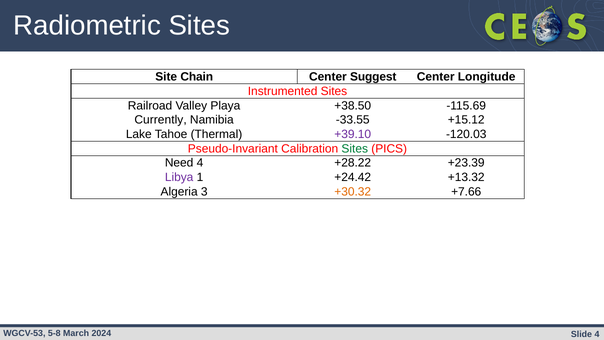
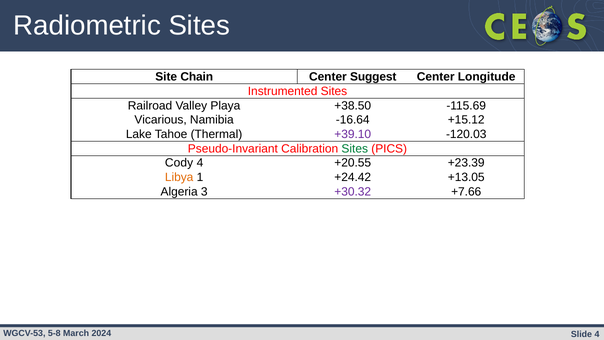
Currently: Currently -> Vicarious (161, 120)
-33.55: -33.55 -> -16.64 (353, 120)
Need: Need -> Cody (179, 163)
+28.22: +28.22 -> +20.55 (353, 163)
Libya colour: purple -> orange (179, 177)
+13.32: +13.32 -> +13.05 (466, 177)
+30.32 colour: orange -> purple (353, 192)
